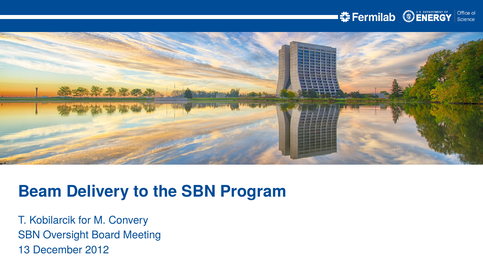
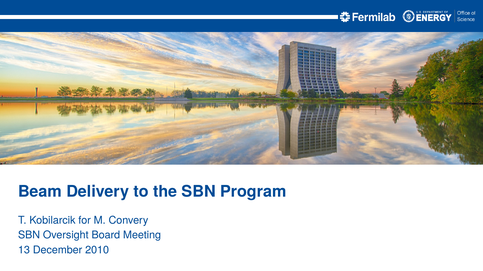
2012: 2012 -> 2010 (97, 251)
